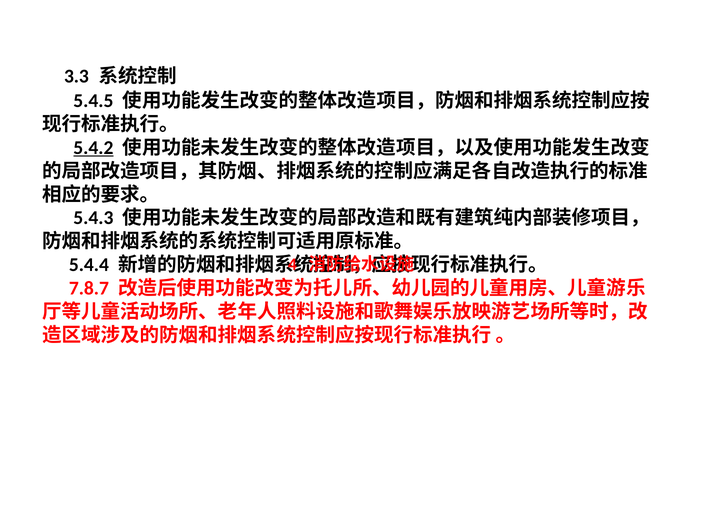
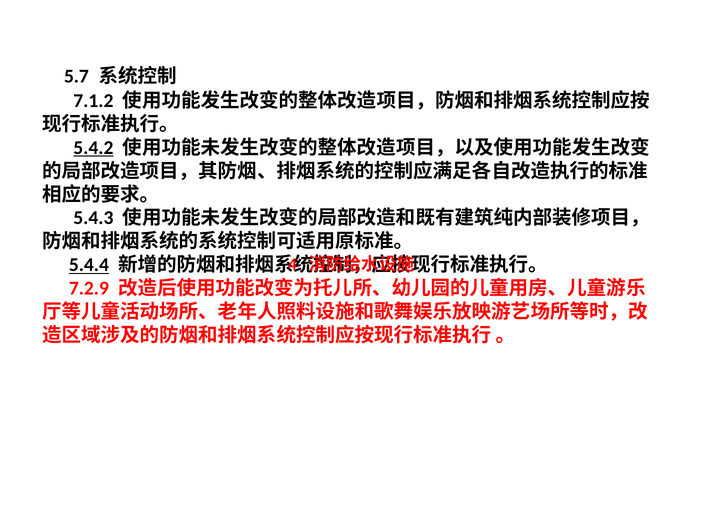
3.3: 3.3 -> 5.7 (76, 76)
5.4.5: 5.4.5 -> 7.1.2 (93, 101)
5.4.4 underline: none -> present (89, 265)
7.8.7: 7.8.7 -> 7.2.9 (89, 288)
